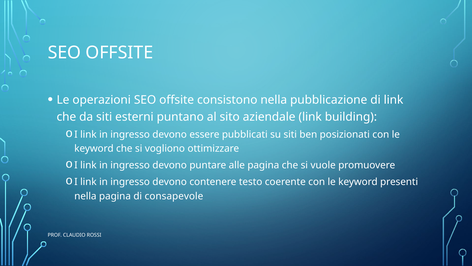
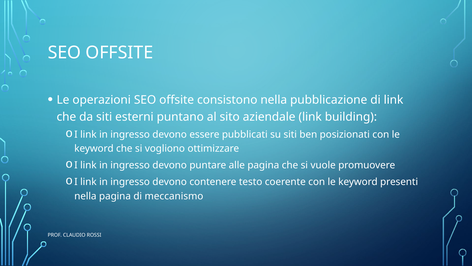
consapevole: consapevole -> meccanismo (174, 196)
